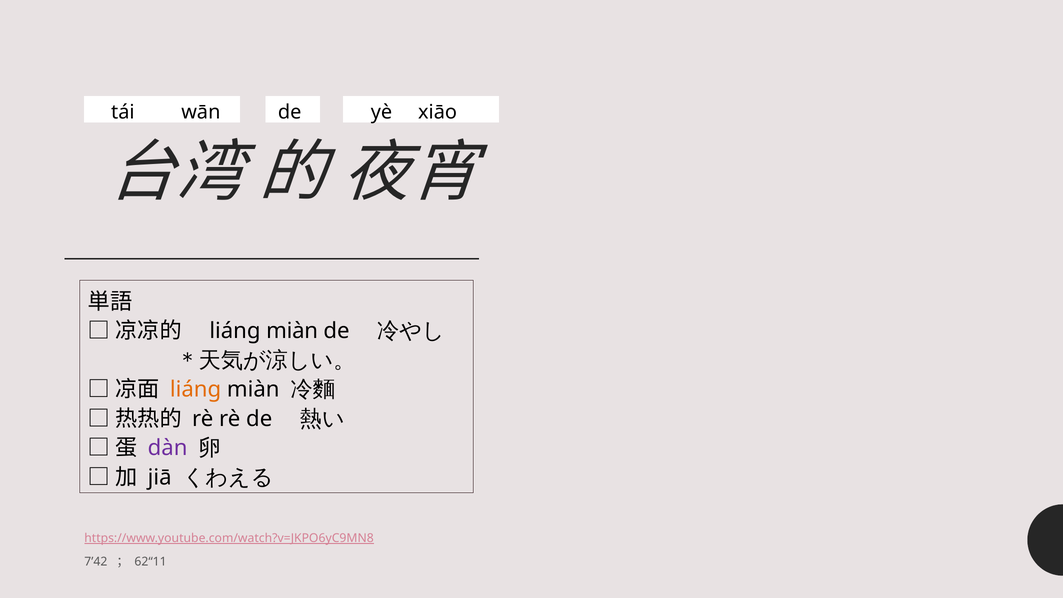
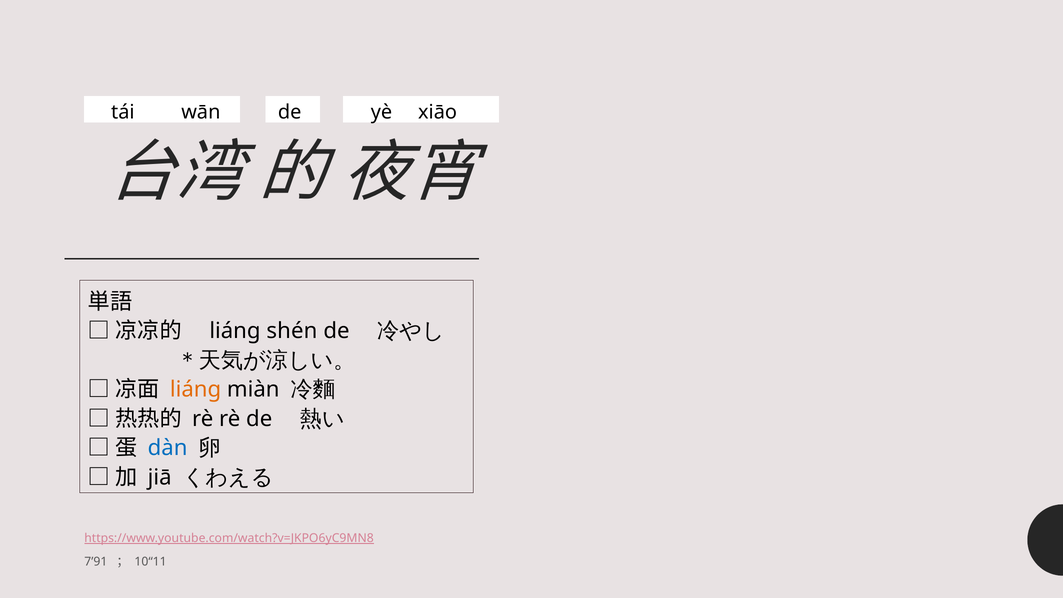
miàn: miàn -> shén (292, 331)
dàn colour: purple -> blue (168, 448)
7’42: 7’42 -> 7’91 (96, 562)
62“11: 62“11 -> 10“11 (151, 562)
